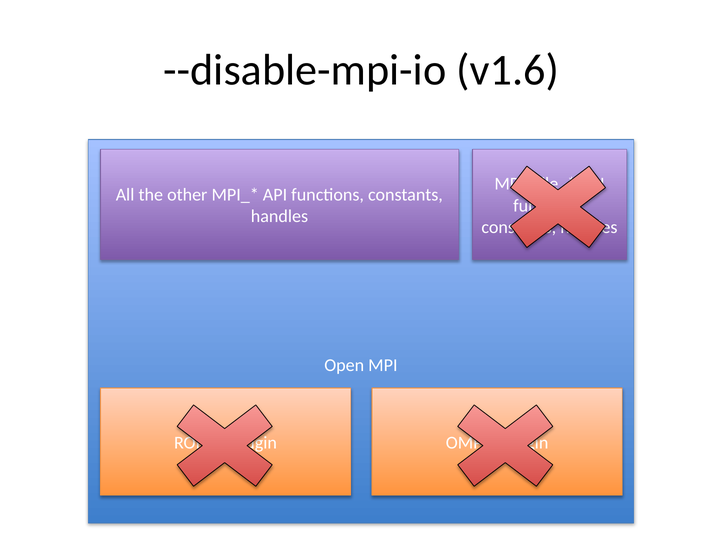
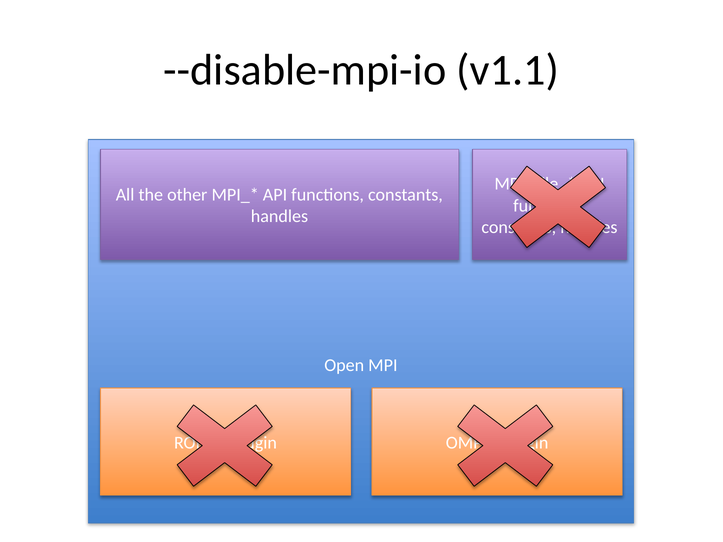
v1.6: v1.6 -> v1.1 (508, 70)
